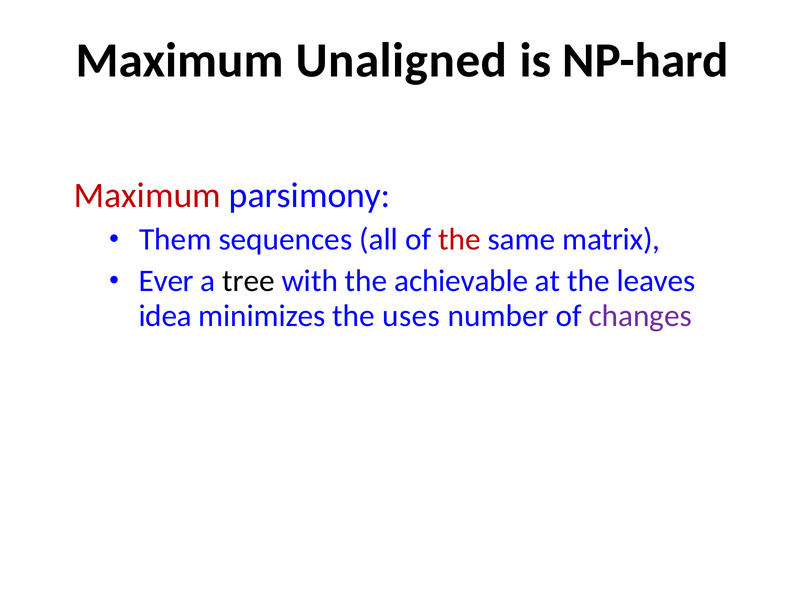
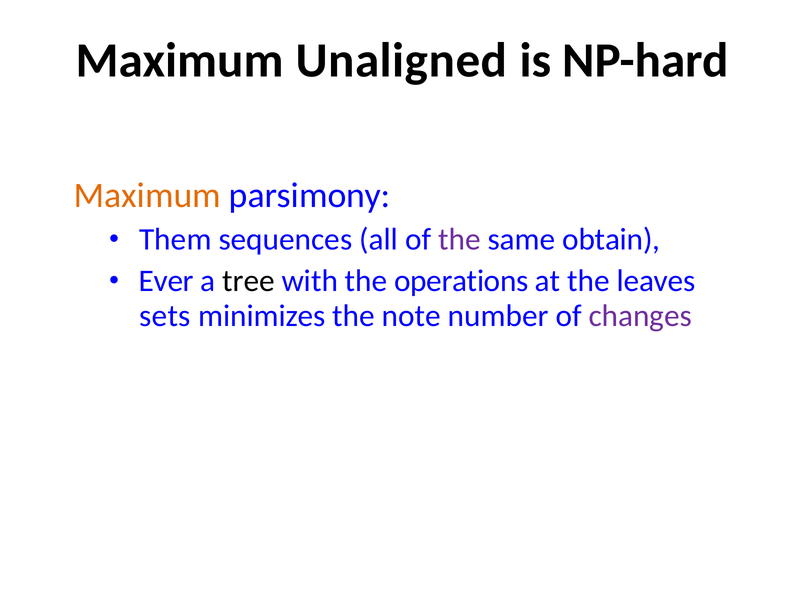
Maximum colour: red -> orange (147, 195)
the colour: red -> purple (459, 239)
matrix: matrix -> obtain (611, 239)
achievable: achievable -> operations (461, 281)
idea: idea -> sets (165, 316)
uses: uses -> note (411, 316)
